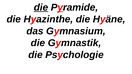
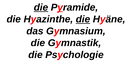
die underline: none -> present (83, 19)
